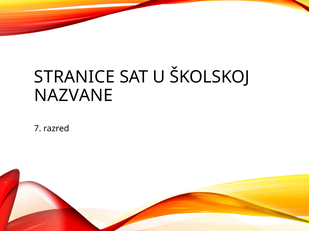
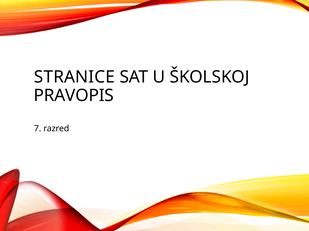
NAZVANE: NAZVANE -> PRAVOPIS (74, 96)
